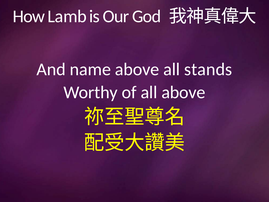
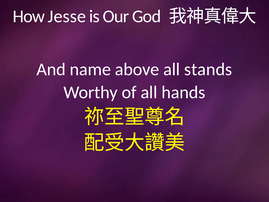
Lamb: Lamb -> Jesse (67, 16)
all above: above -> hands (183, 92)
